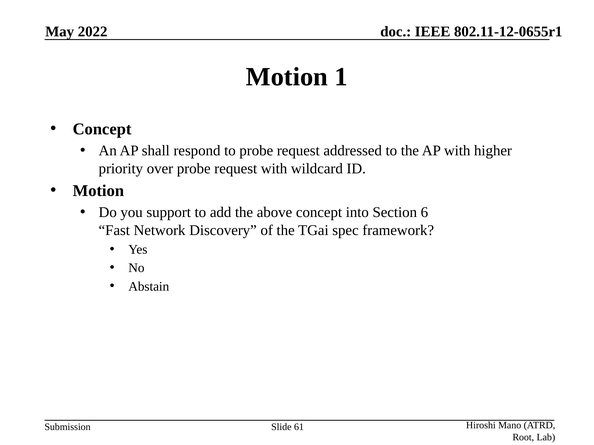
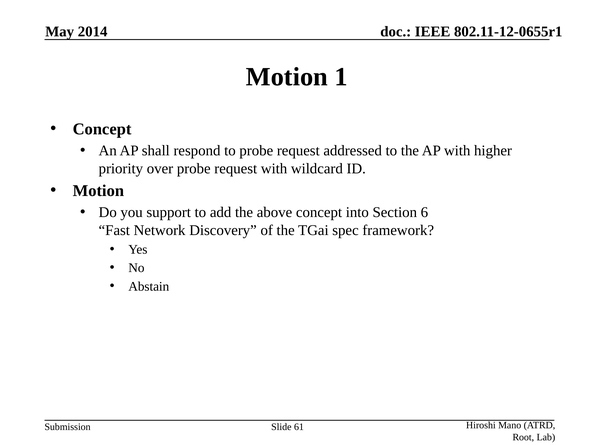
2022: 2022 -> 2014 (93, 31)
